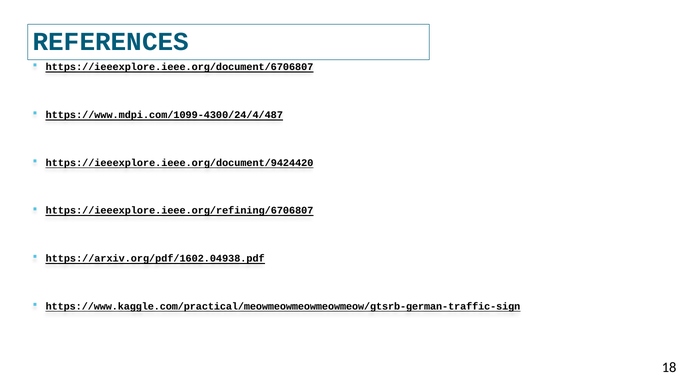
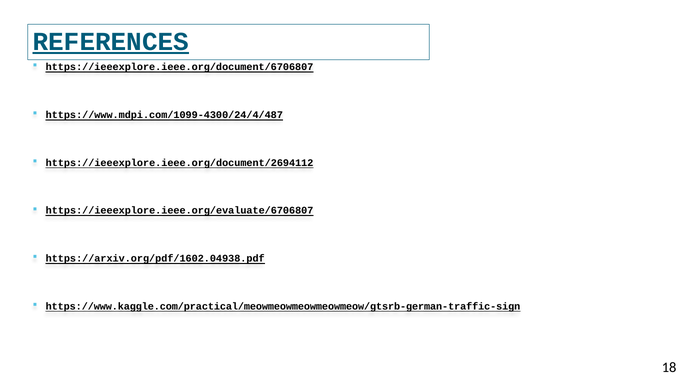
REFERENCES underline: none -> present (111, 42)
https://ieeexplore.ieee.org/document/9424420: https://ieeexplore.ieee.org/document/9424420 -> https://ieeexplore.ieee.org/document/2694112 (180, 163)
https://ieeexplore.ieee.org/refining/6706807: https://ieeexplore.ieee.org/refining/6706807 -> https://ieeexplore.ieee.org/evaluate/6706807 (180, 211)
